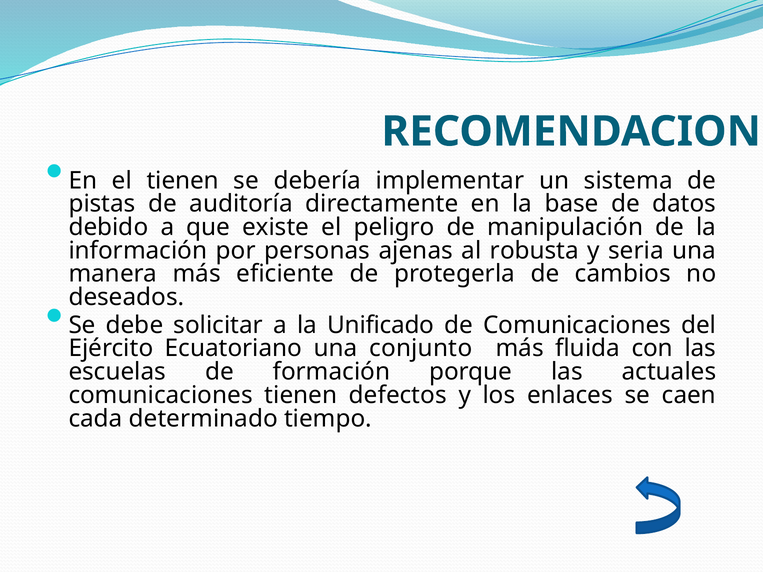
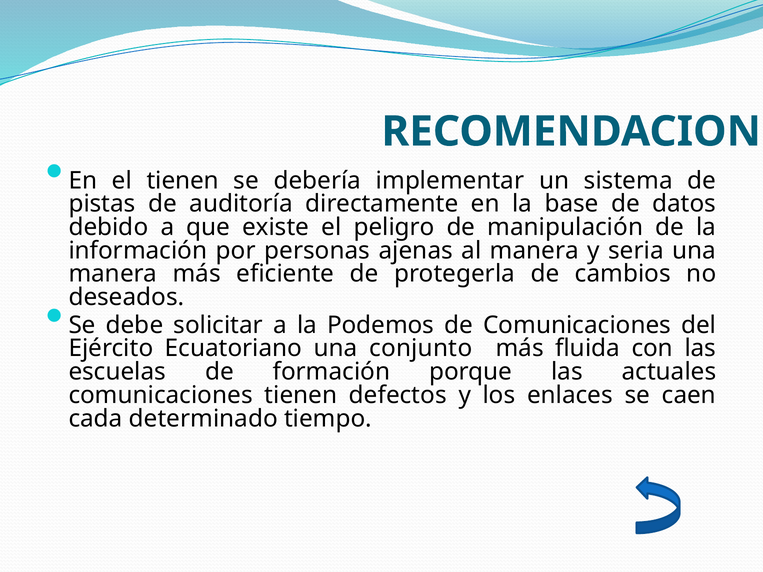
al robusta: robusta -> manera (534, 251)
Unificado: Unificado -> Podemos (381, 325)
